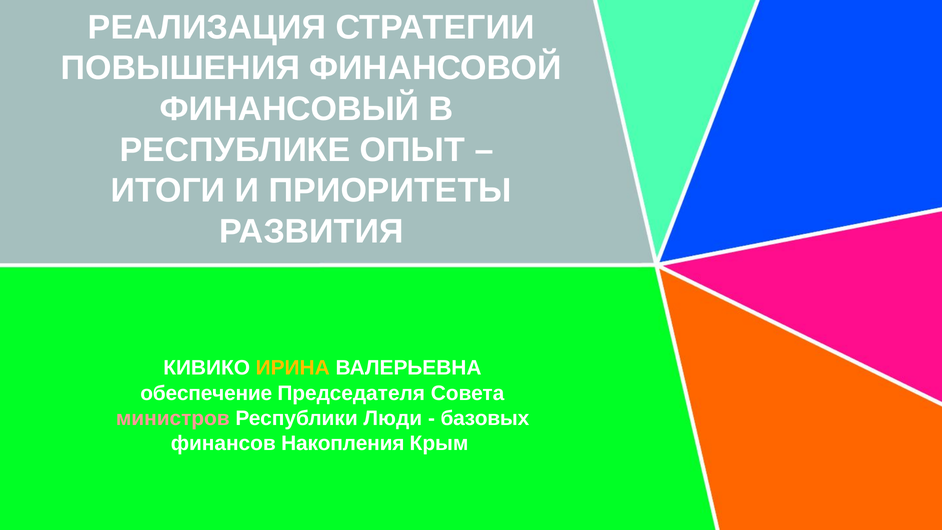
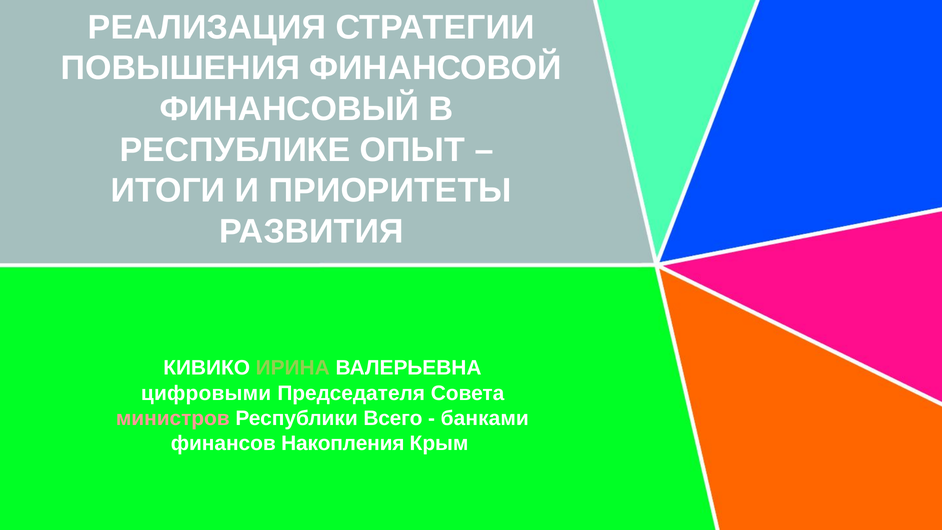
ИРИНА colour: yellow -> light green (293, 368)
обеспечение: обеспечение -> цифровыми (206, 393)
Люди: Люди -> Всего (393, 418)
базовых: базовых -> банками (485, 418)
